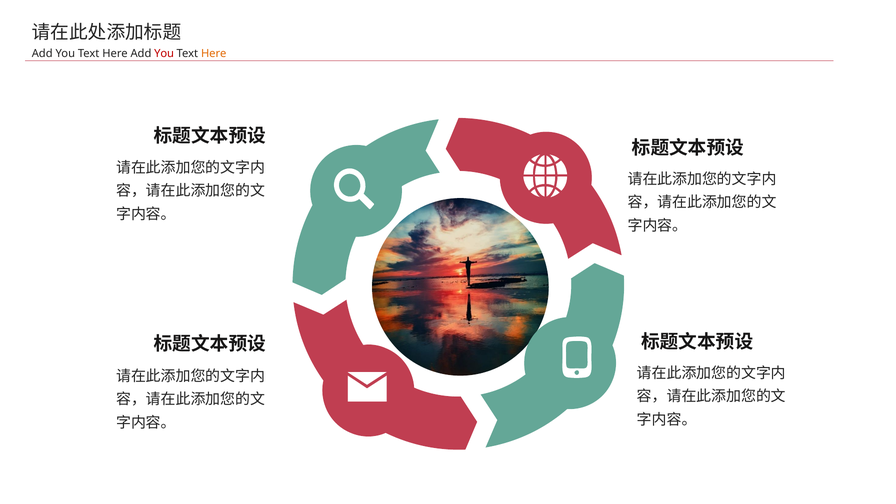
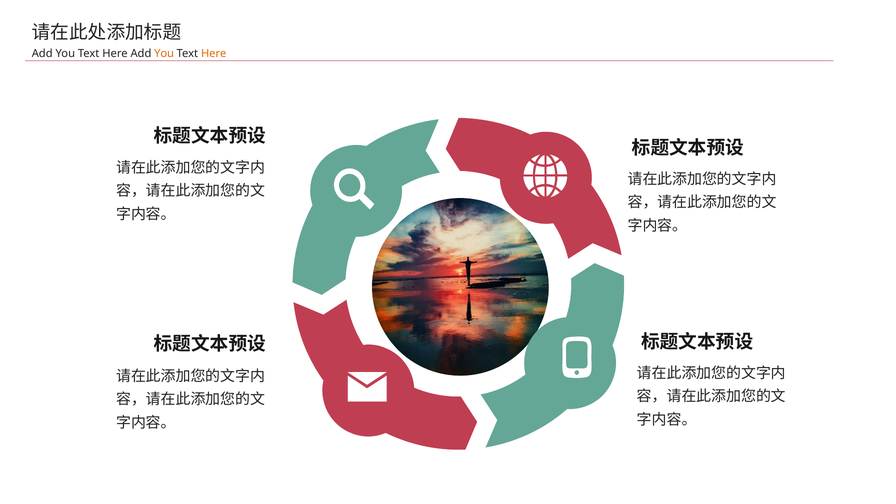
You colour: red -> orange (164, 54)
